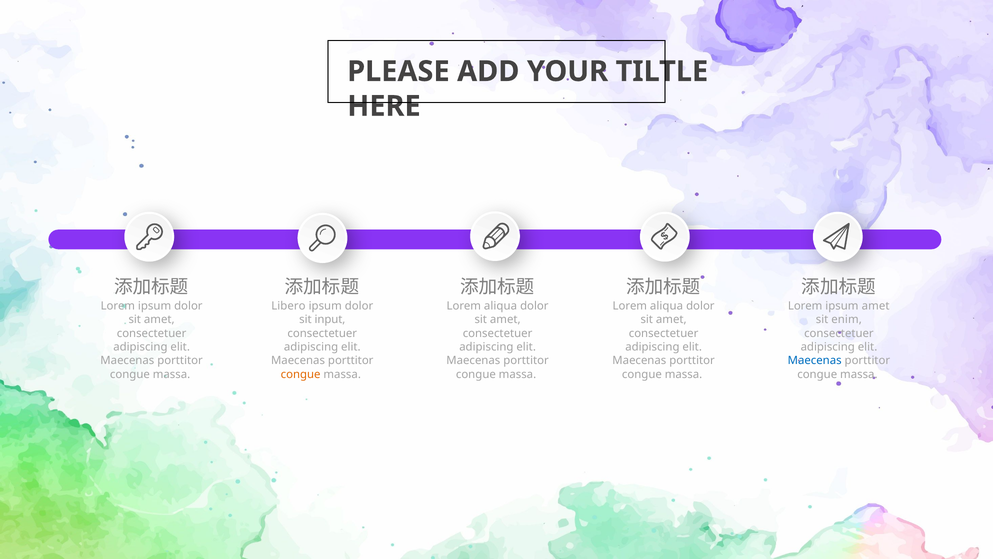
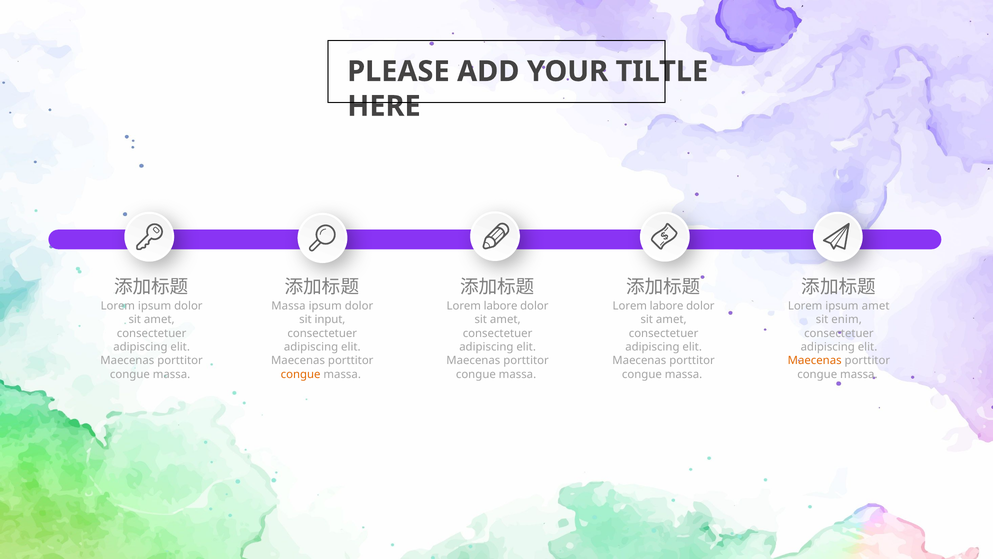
Libero: Libero -> Massa (288, 306)
aliqua: aliqua -> labore (501, 306)
aliqua: aliqua -> labore (667, 306)
Maecenas colour: blue -> orange (815, 360)
